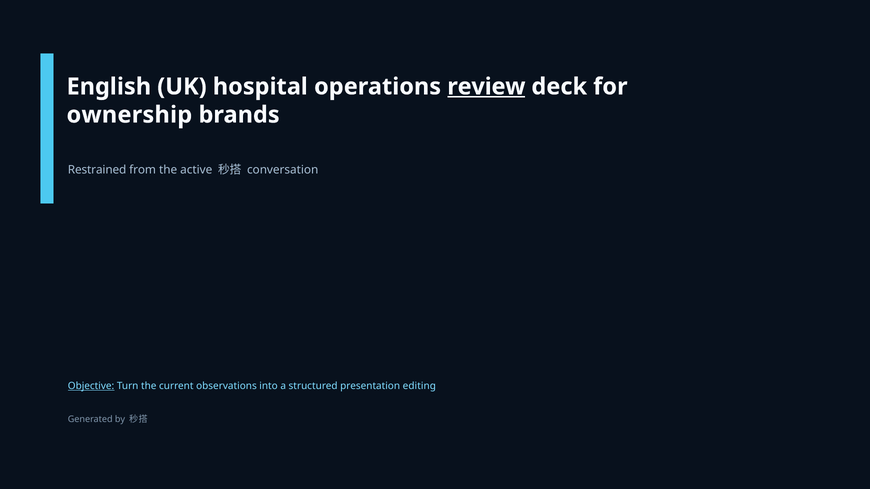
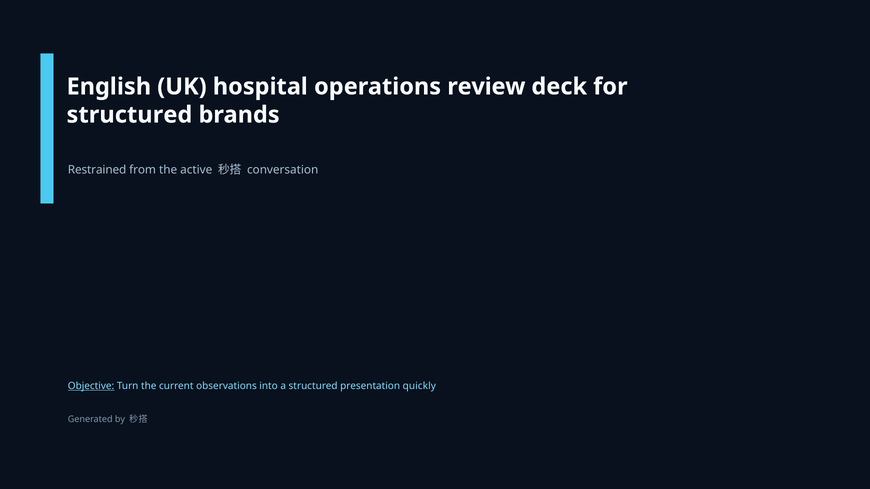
review underline: present -> none (486, 87)
ownership: ownership -> structured (129, 115)
editing: editing -> quickly (419, 386)
